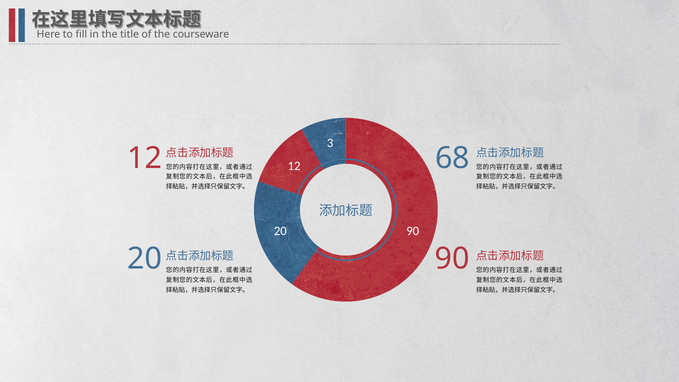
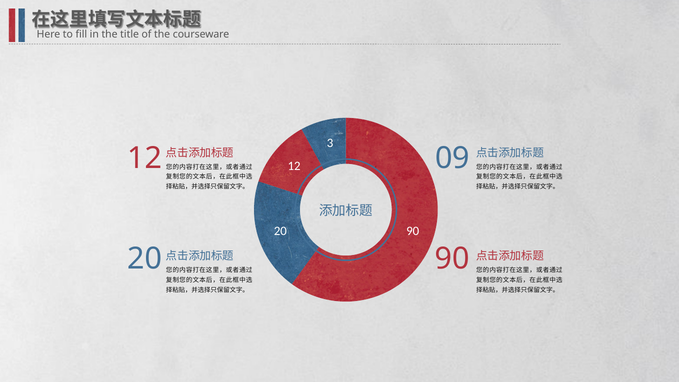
68: 68 -> 09 (452, 158)
